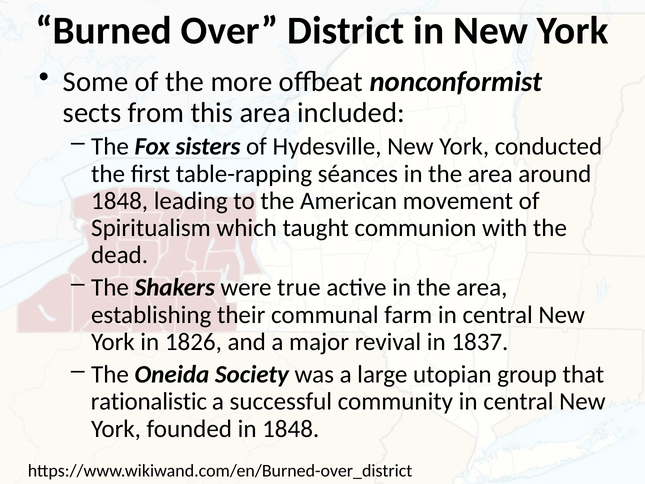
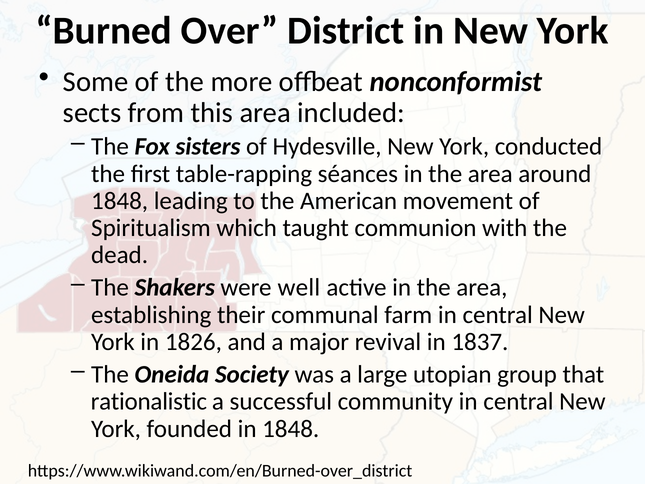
true: true -> well (299, 288)
